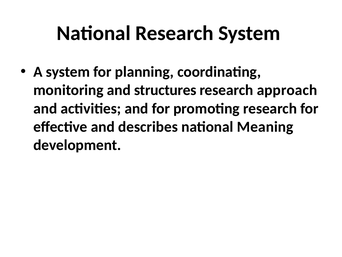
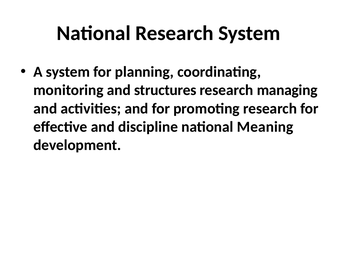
approach: approach -> managing (287, 90)
describes: describes -> discipline (148, 127)
